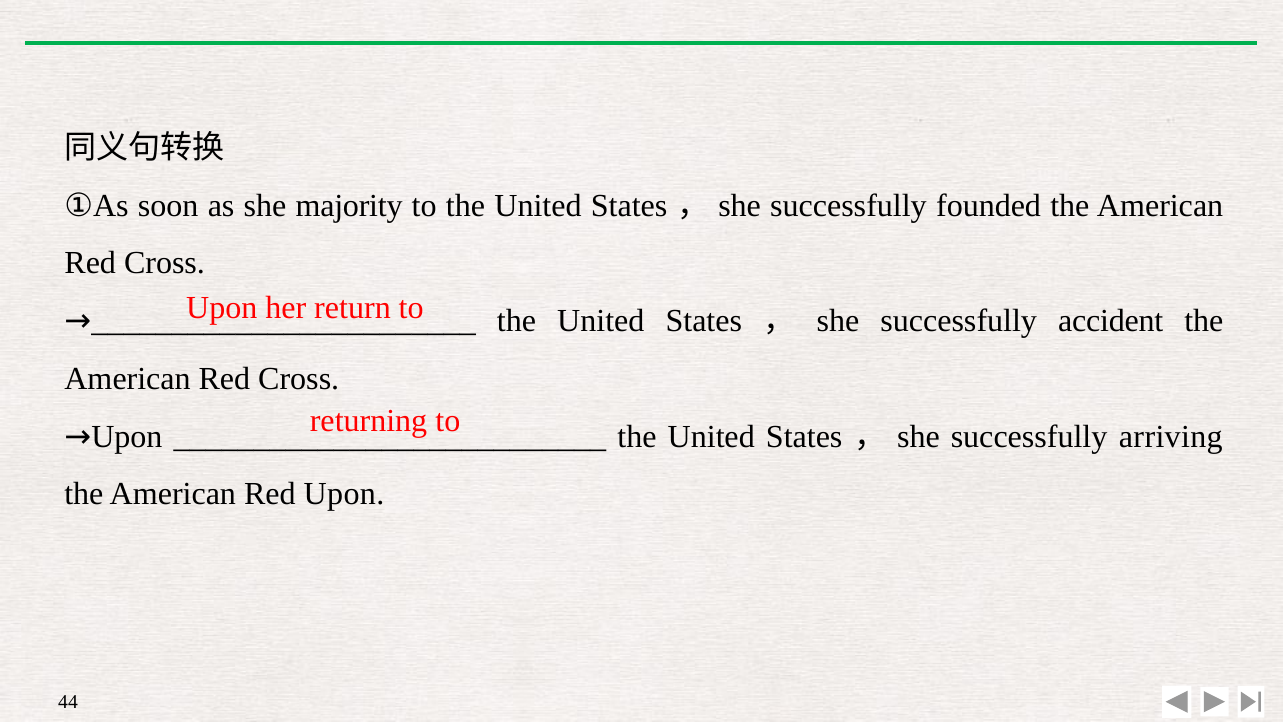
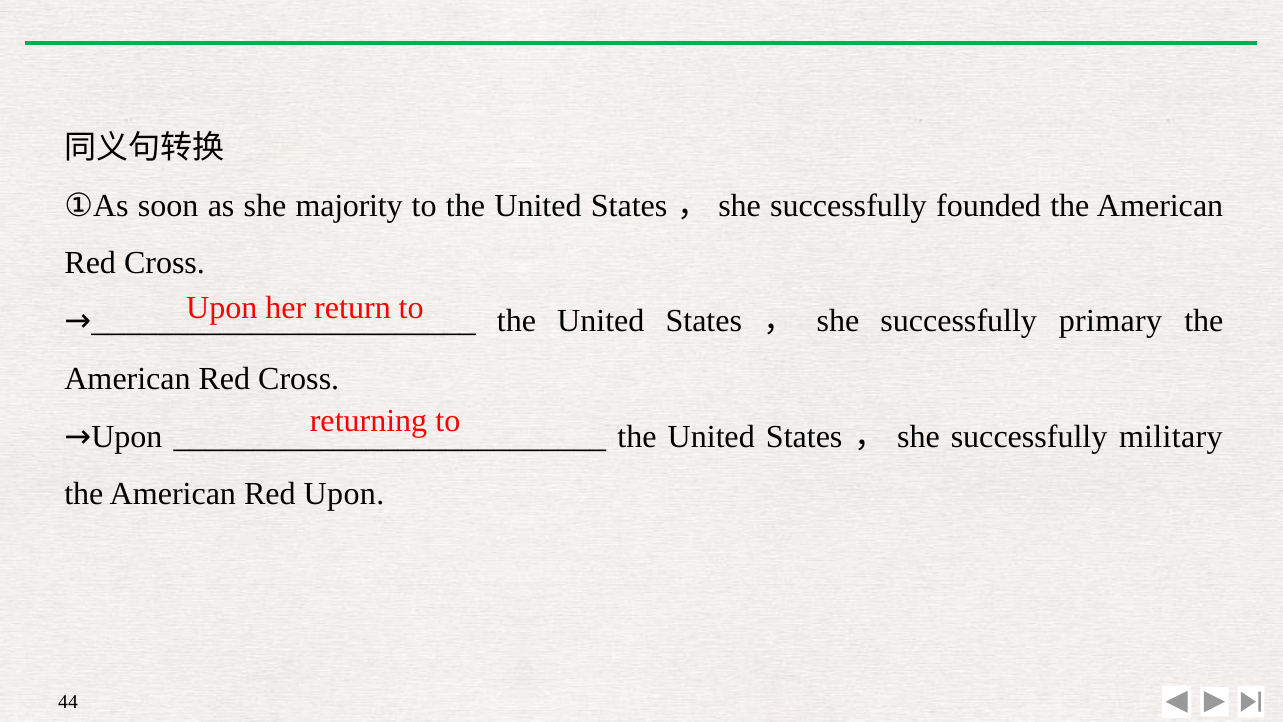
accident: accident -> primary (1110, 321)
arriving: arriving -> military (1171, 436)
